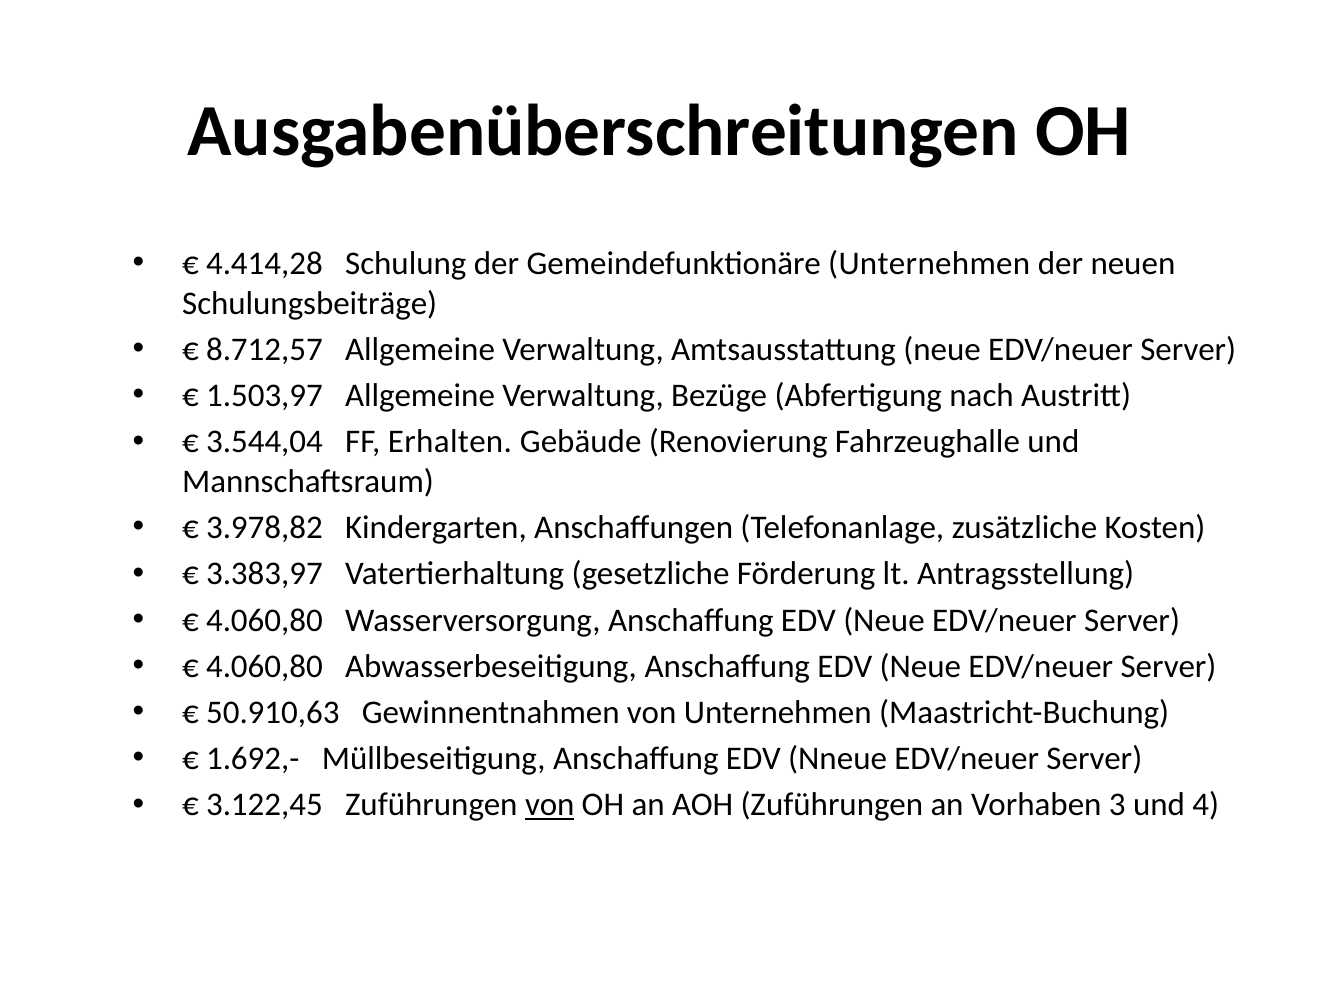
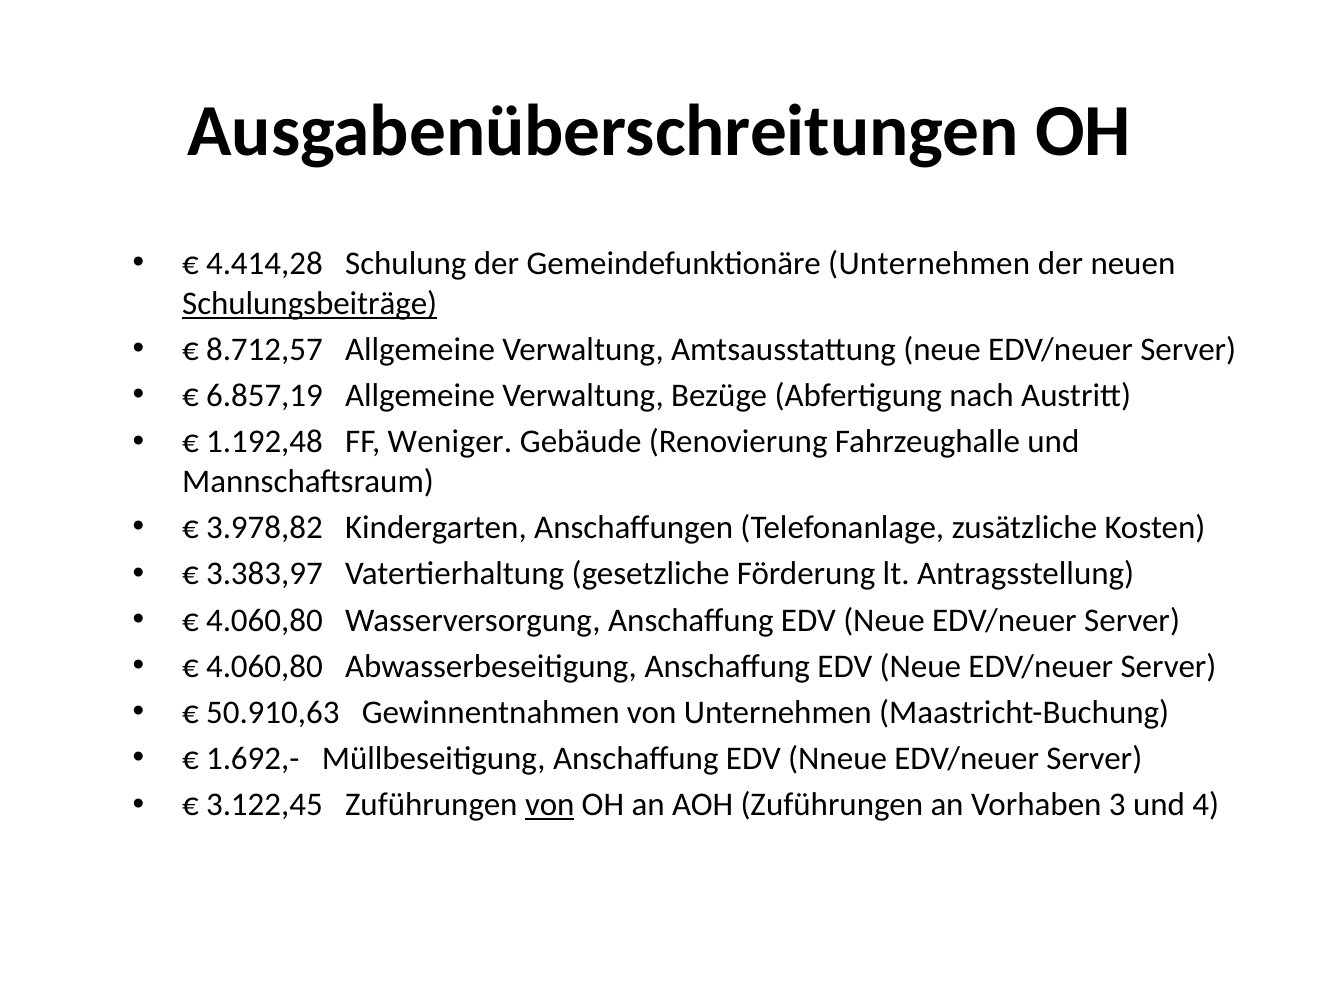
Schulungsbeiträge underline: none -> present (310, 303)
1.503,97: 1.503,97 -> 6.857,19 (264, 396)
3.544,04: 3.544,04 -> 1.192,48 (264, 442)
Erhalten: Erhalten -> Weniger (450, 442)
